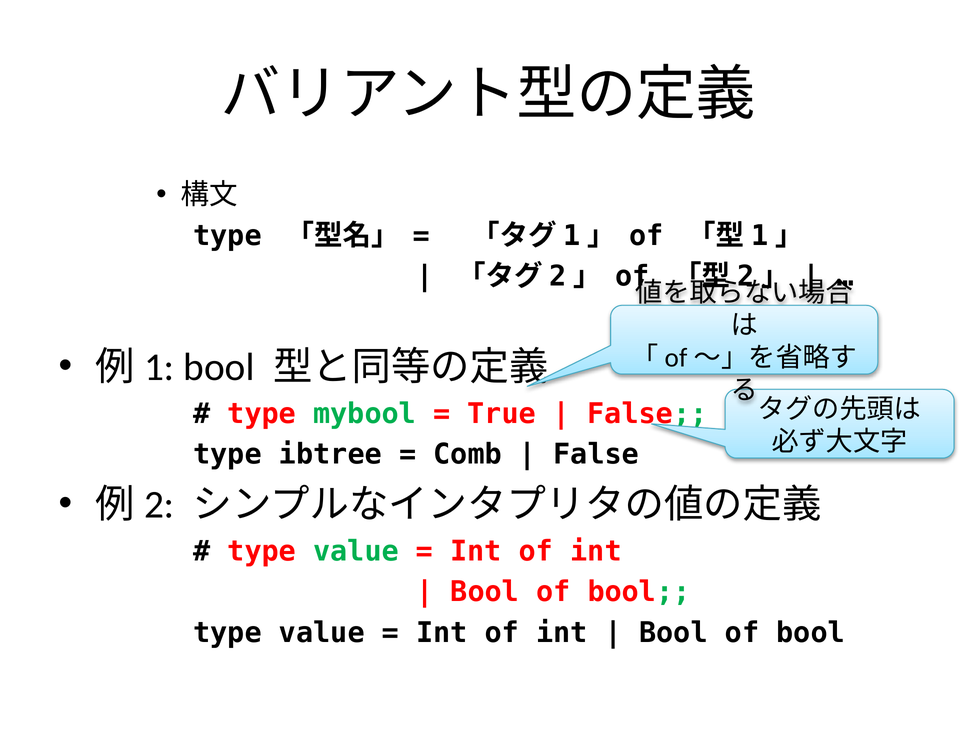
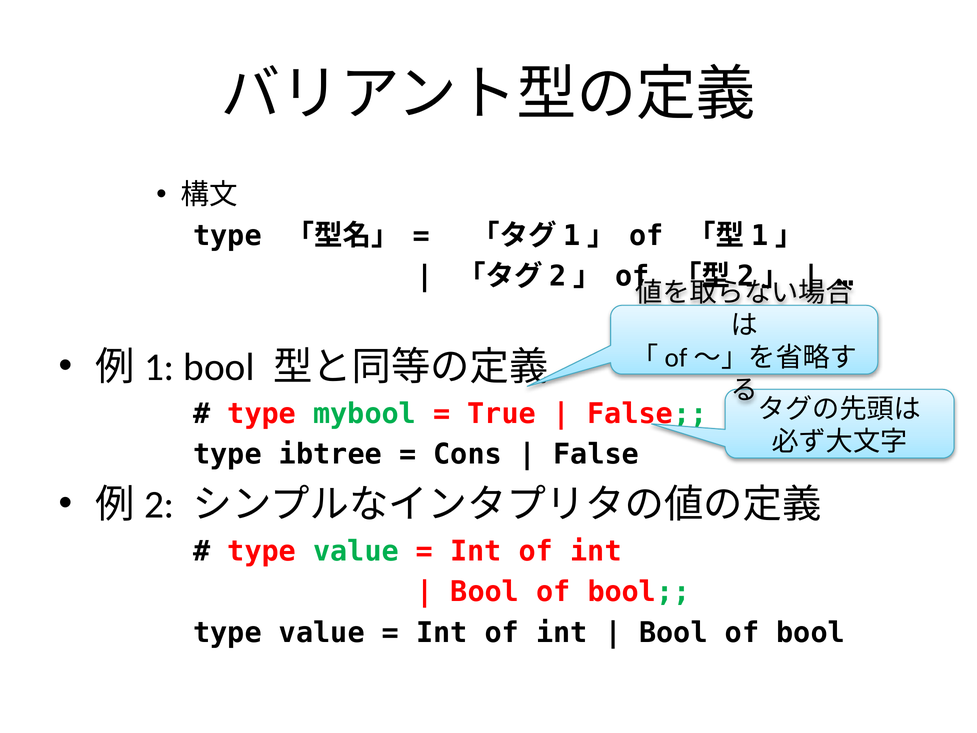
Comb: Comb -> Cons (468, 454)
